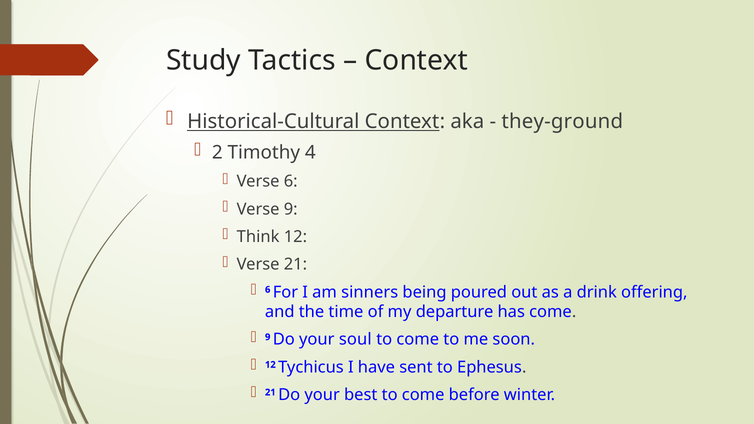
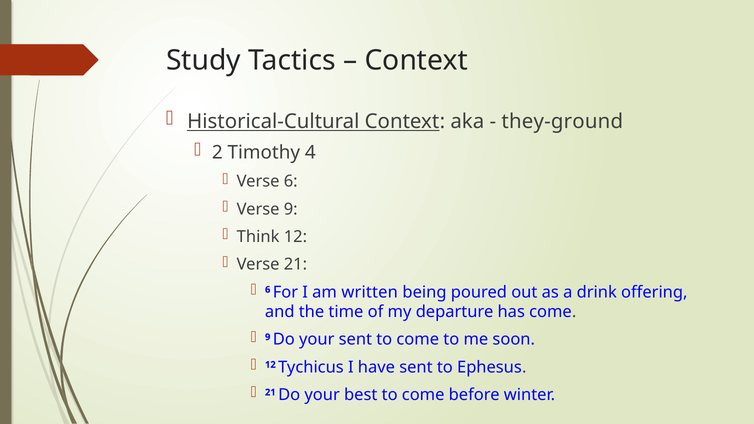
sinners: sinners -> written (370, 292)
your soul: soul -> sent (355, 340)
